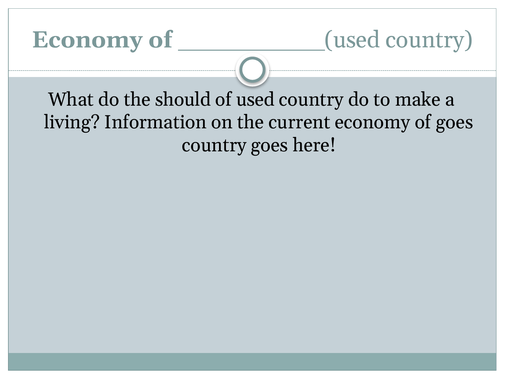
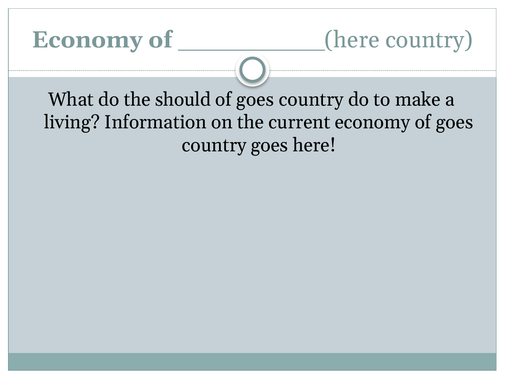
used: used -> here (352, 40)
used: used -> goes (255, 100)
